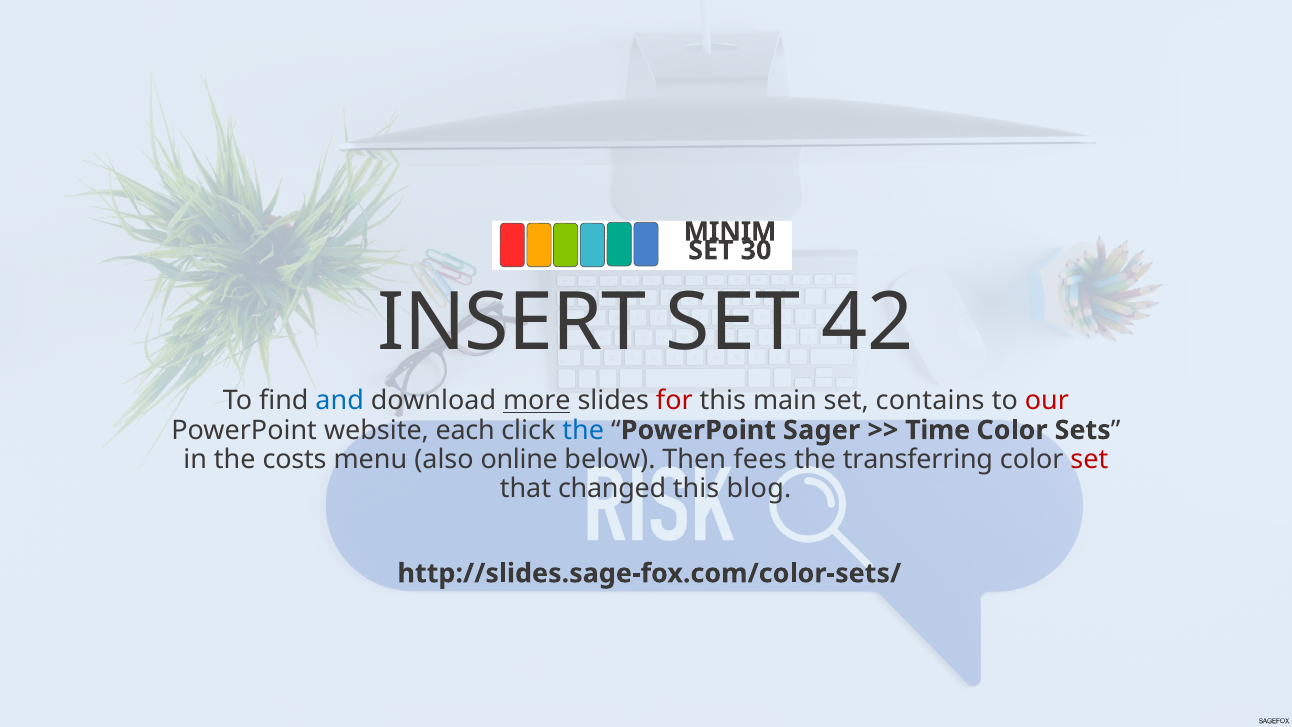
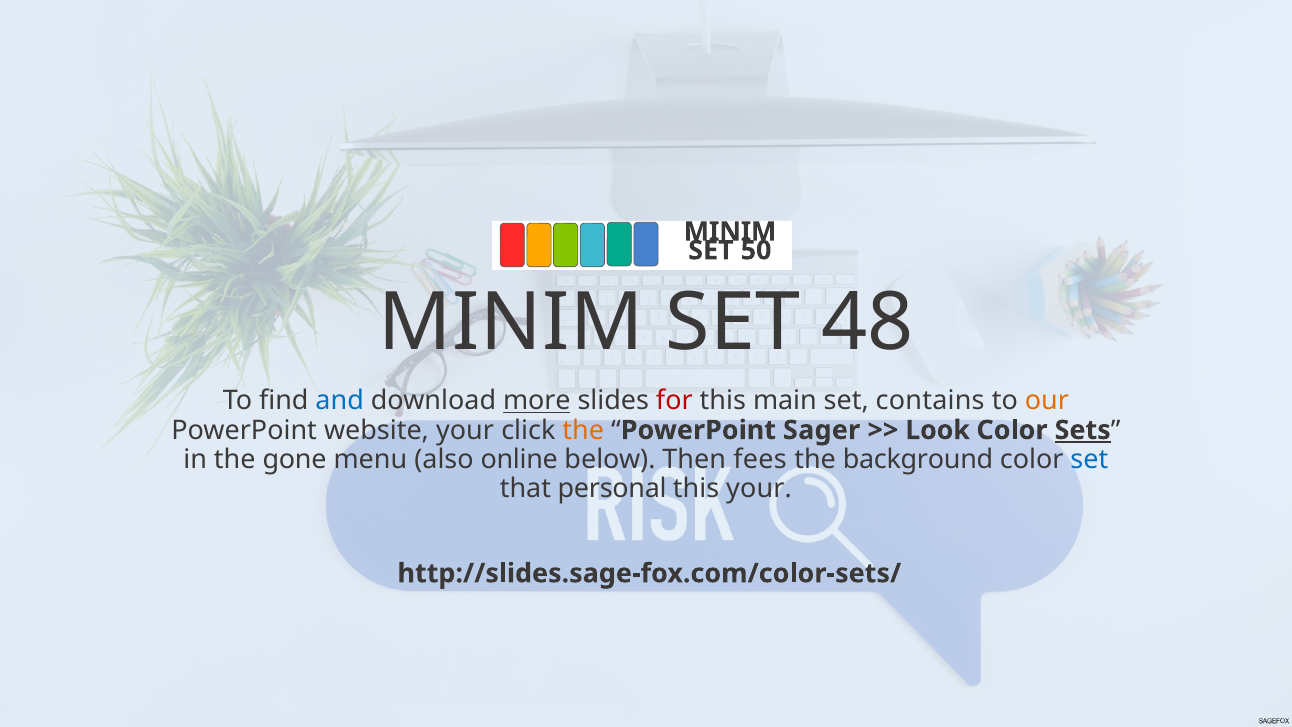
30: 30 -> 50 (756, 250)
INSERT: INSERT -> MINIM (511, 323)
42: 42 -> 48 (867, 323)
our colour: red -> orange (1047, 401)
website each: each -> your (465, 430)
the colour: blue -> orange (583, 430)
Time: Time -> Look (938, 430)
Sets underline: none -> present (1083, 430)
costs: costs -> gone (295, 459)
transferring: transferring -> background (918, 459)
set colour: red -> blue (1089, 459)
changed: changed -> personal (612, 488)
this blog: blog -> your (759, 488)
